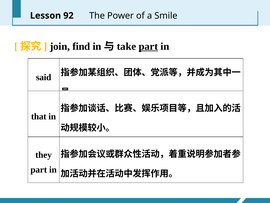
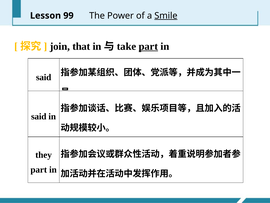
92: 92 -> 99 (68, 16)
Smile underline: none -> present (166, 16)
find: find -> that (81, 46)
that: that -> said (39, 116)
